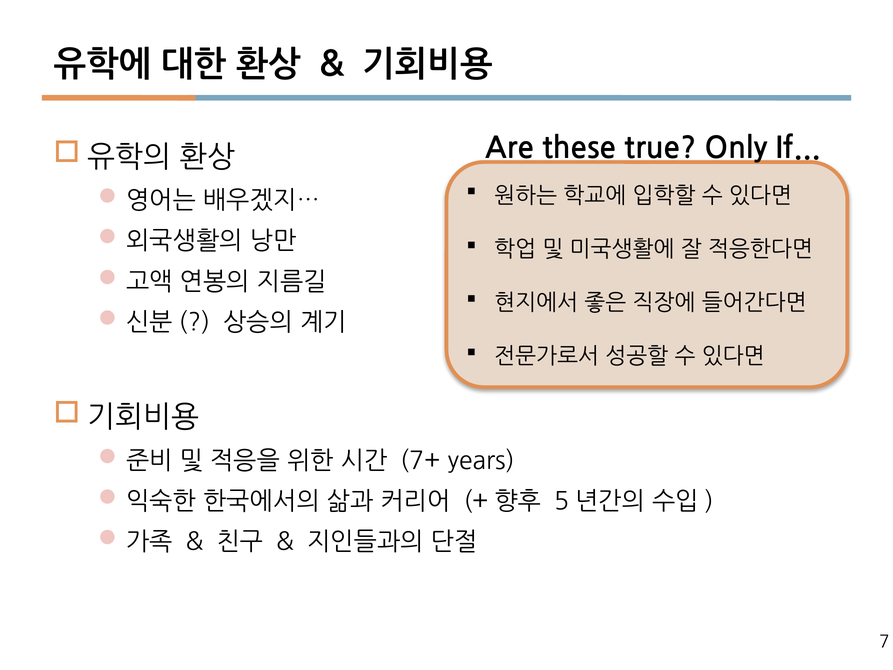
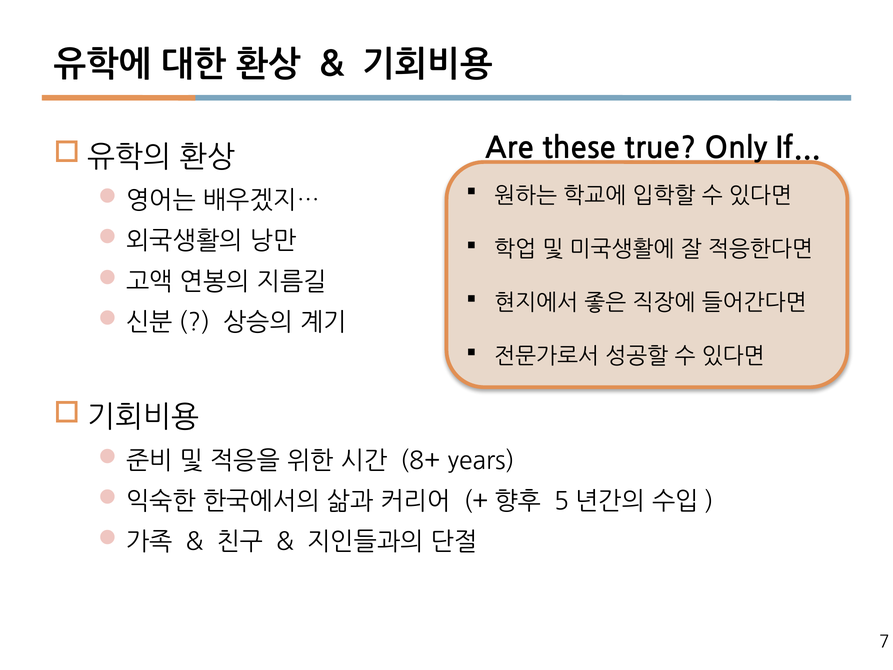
7+: 7+ -> 8+ (421, 461)
